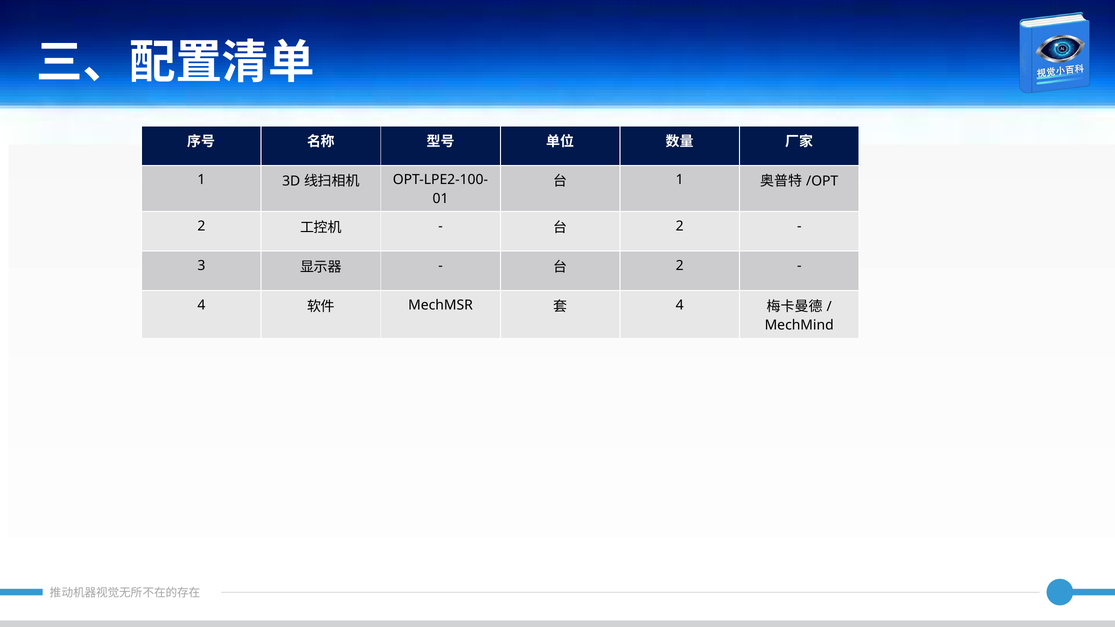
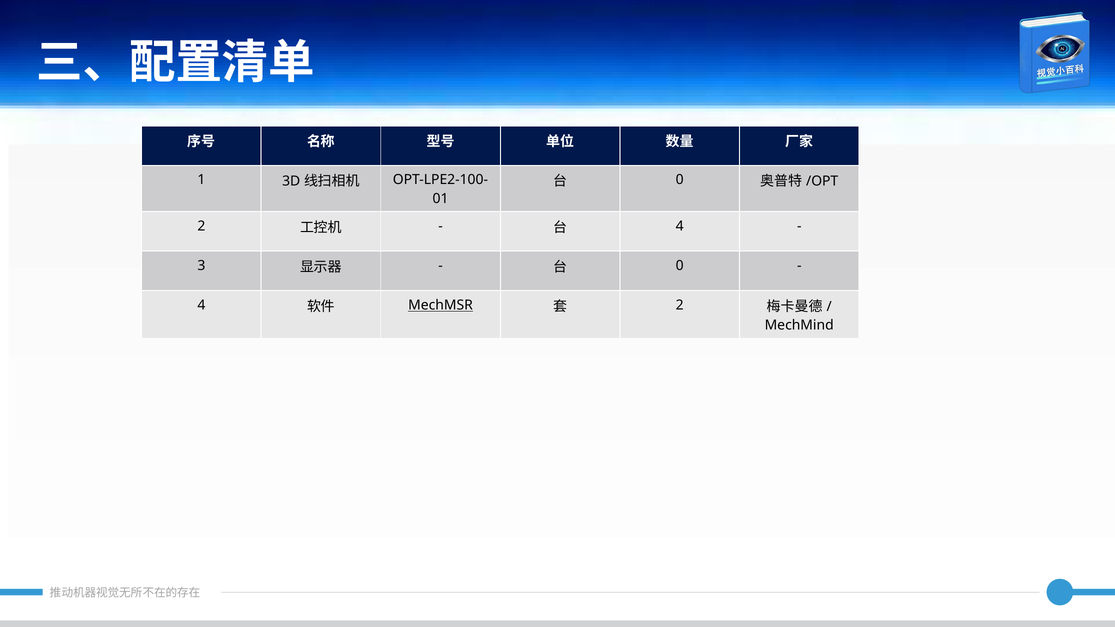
1: 1 -> 0 (680, 180)
2: 2 -> 4 (680, 226)
2: 2 -> 0 (680, 266)
MechMSR underline: none -> present (441, 305)
4: 4 -> 2 (680, 305)
